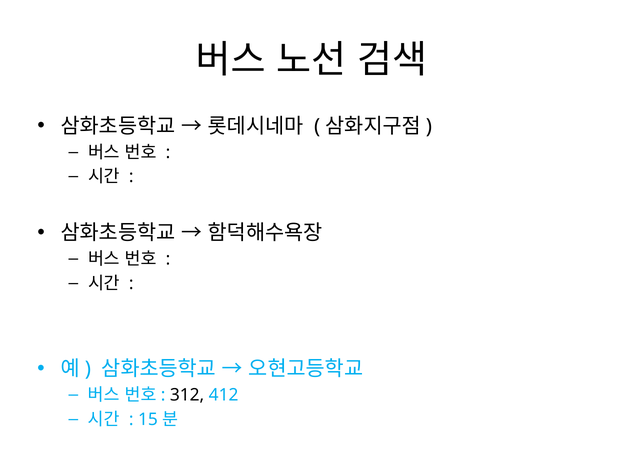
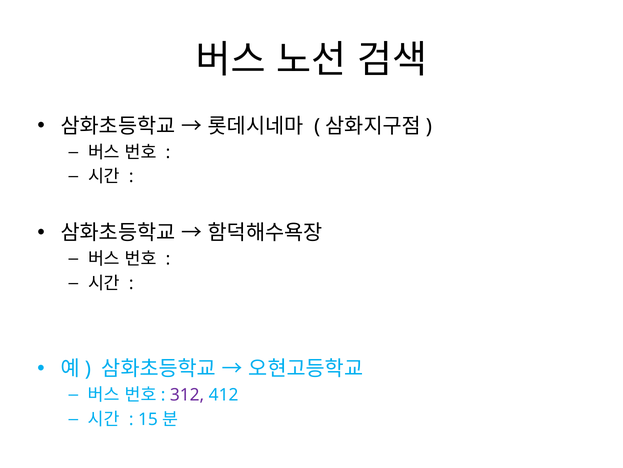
312 colour: black -> purple (187, 394)
